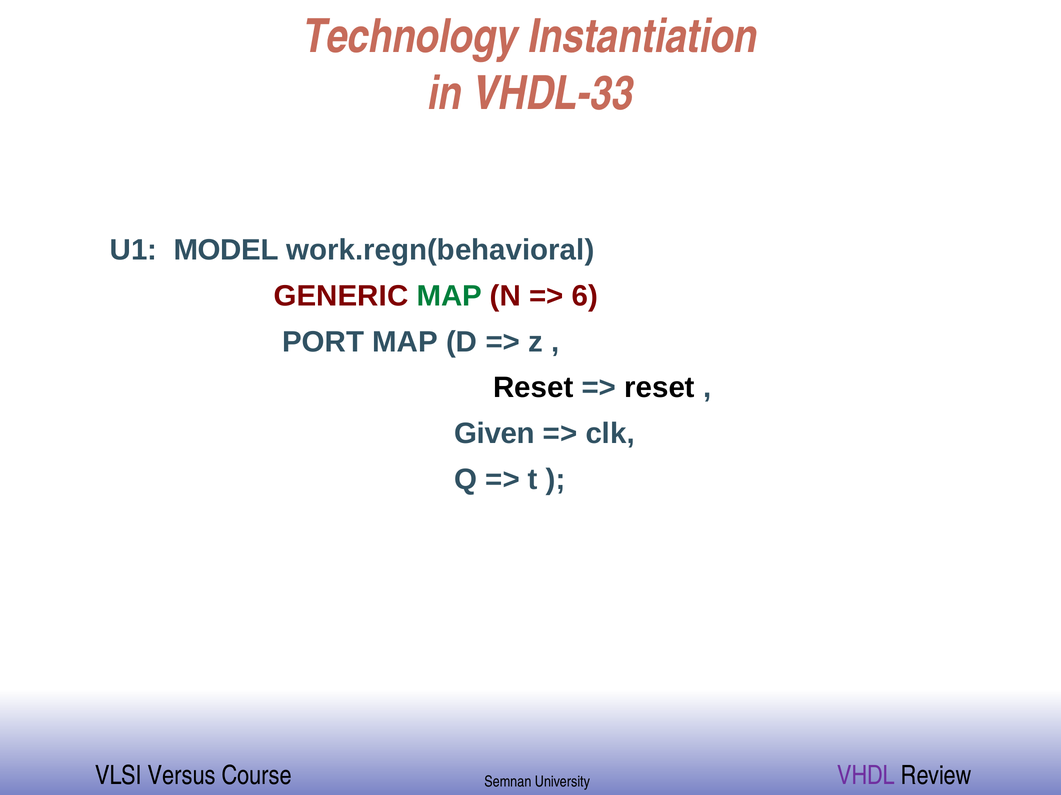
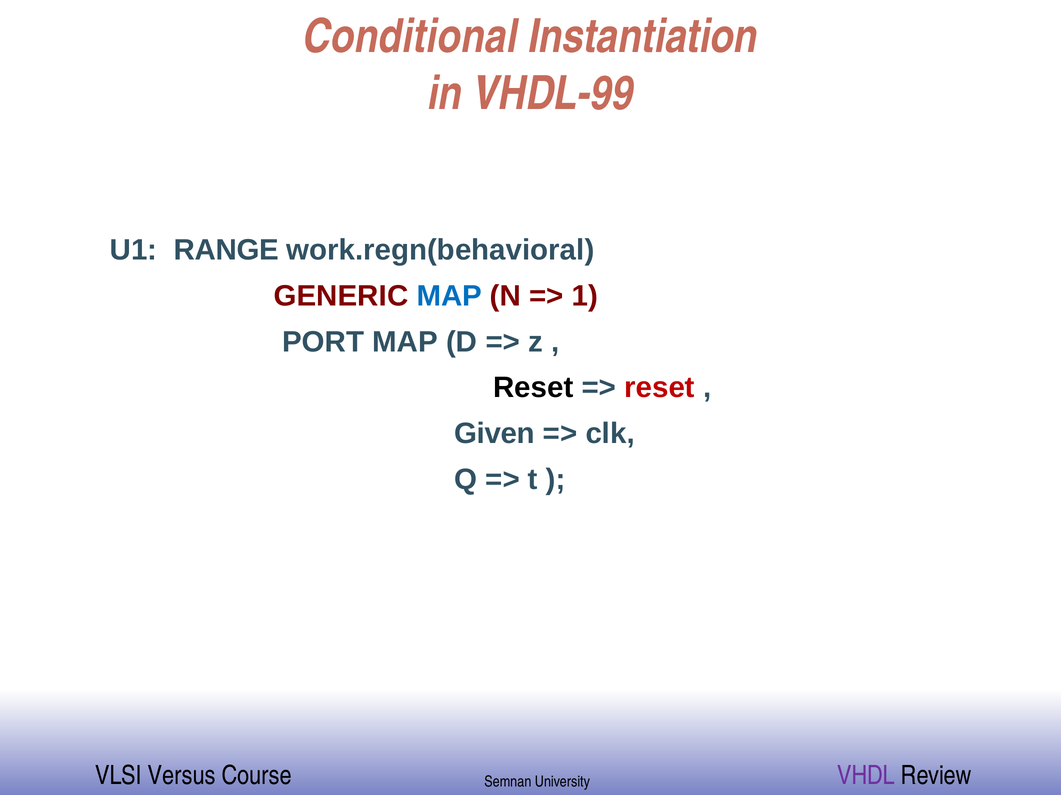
Technology: Technology -> Conditional (410, 37)
VHDL-33: VHDL-33 -> VHDL-99 (553, 94)
MODEL: MODEL -> RANGE (226, 250)
MAP colour: green -> blue (449, 296)
6: 6 -> 1 (585, 296)
reset colour: black -> red (660, 388)
